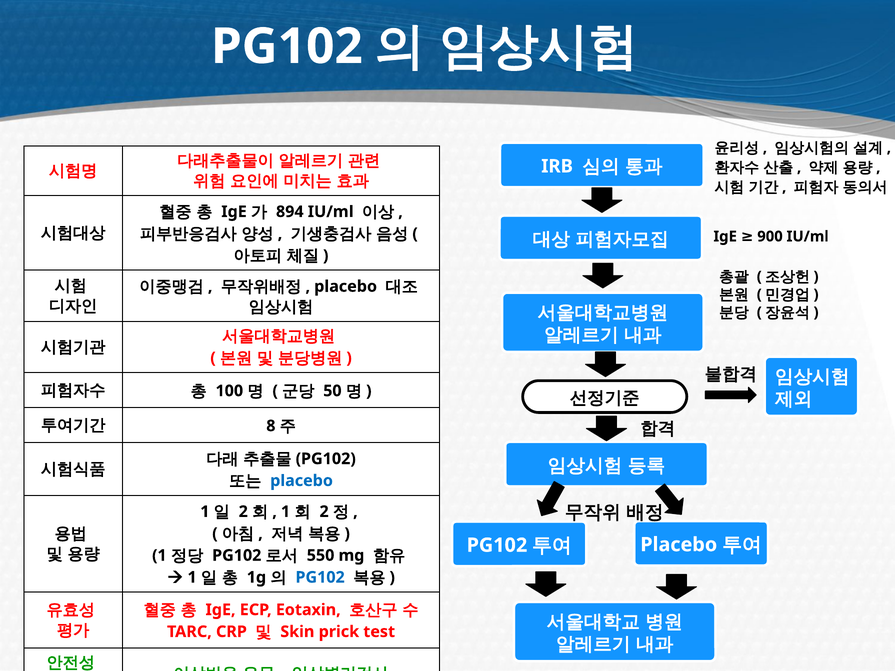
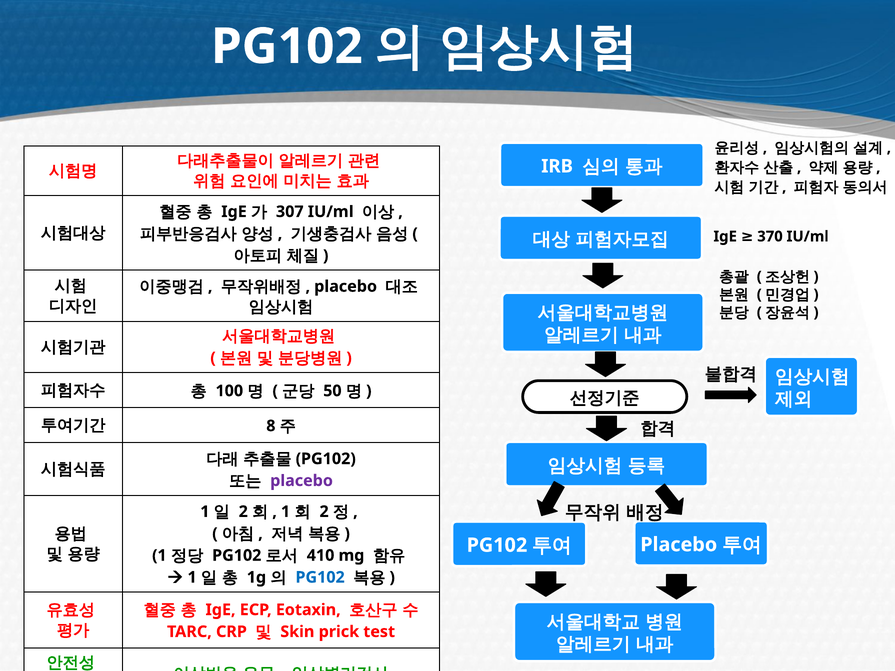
894: 894 -> 307 (290, 212)
900: 900 -> 370 (770, 237)
placebo colour: blue -> purple (302, 481)
550: 550 -> 410 (321, 556)
